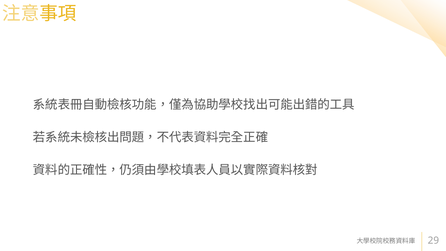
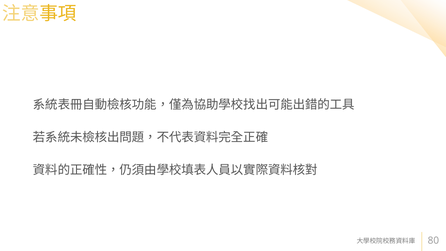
29: 29 -> 80 (433, 240)
